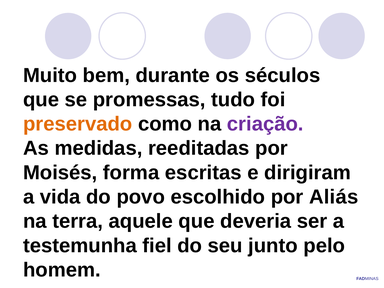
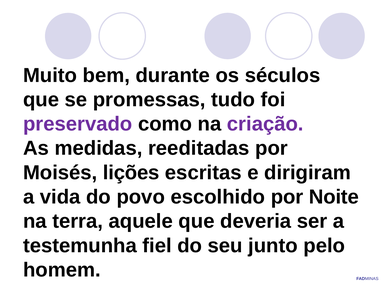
preservado colour: orange -> purple (78, 124)
forma: forma -> lições (131, 173)
Aliás: Aliás -> Noite (334, 197)
